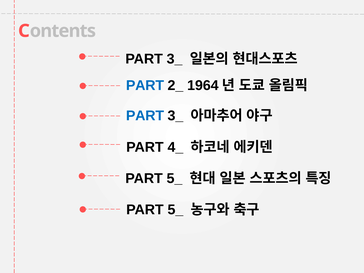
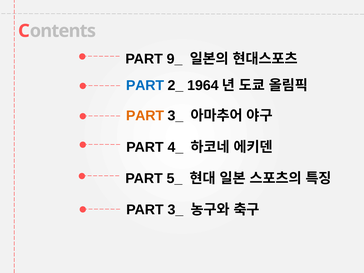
3_: 3_ -> 9_ (175, 59)
PART colour: blue -> orange (145, 116)
5_: 5_ -> 3_ (175, 210)
